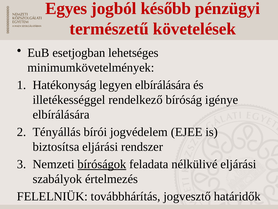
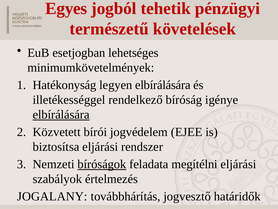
később: később -> tehetik (166, 8)
elbírálására underline: none -> present (61, 114)
Tényállás: Tényállás -> Közvetett (57, 132)
nélkülivé: nélkülivé -> megítélni (195, 164)
FELELNIÜK: FELELNIÜK -> JOGALANY (52, 196)
